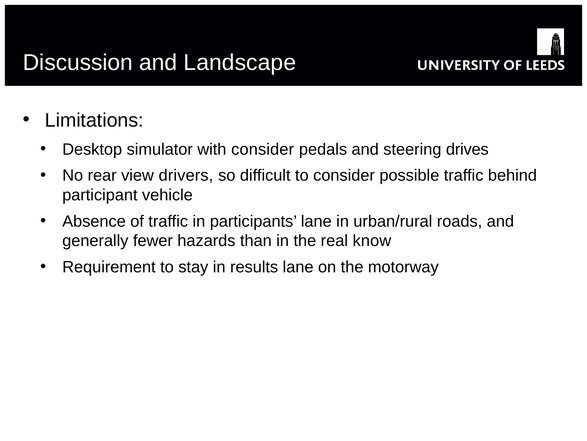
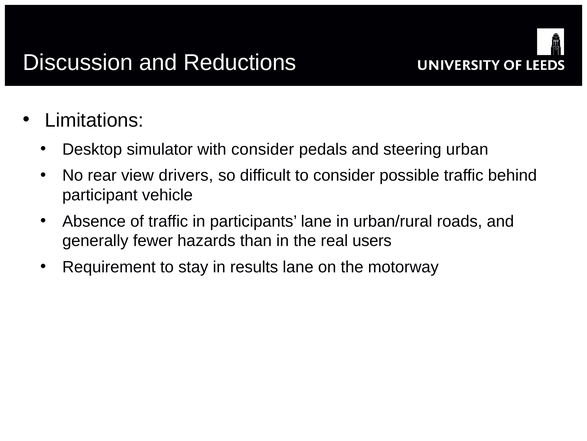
Landscape: Landscape -> Reductions (240, 62)
drives: drives -> urban (467, 149)
know: know -> users (372, 240)
